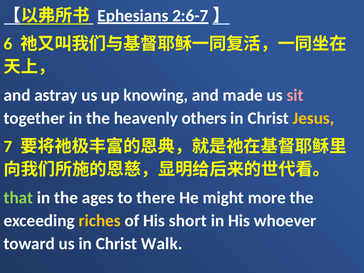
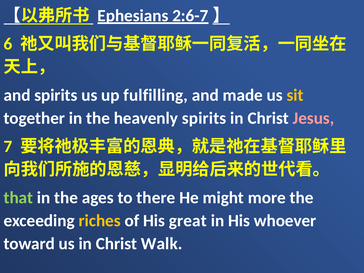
and astray: astray -> spirits (56, 95)
knowing: knowing -> fulfilling (156, 95)
sit colour: pink -> yellow (295, 95)
heavenly others: others -> spirits (204, 118)
Jesus colour: yellow -> pink (313, 118)
short: short -> great (188, 221)
